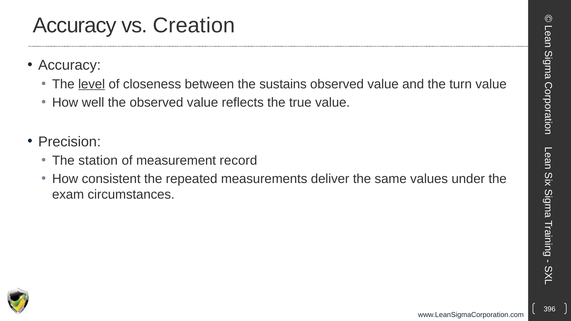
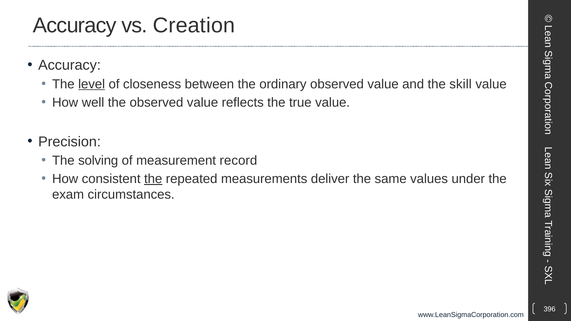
sustains: sustains -> ordinary (283, 84)
turn: turn -> skill (461, 84)
station: station -> solving (98, 161)
the underline: none -> present (153, 179)
